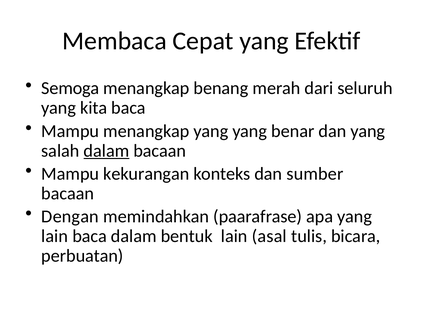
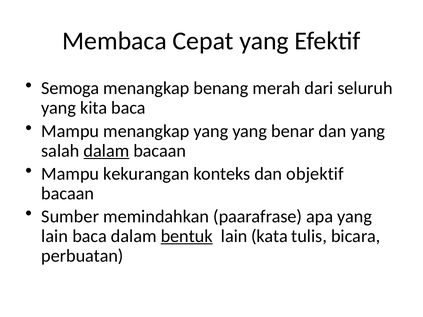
sumber: sumber -> objektif (315, 174)
Dengan: Dengan -> Sumber (70, 217)
bentuk underline: none -> present (187, 236)
asal: asal -> kata (269, 236)
